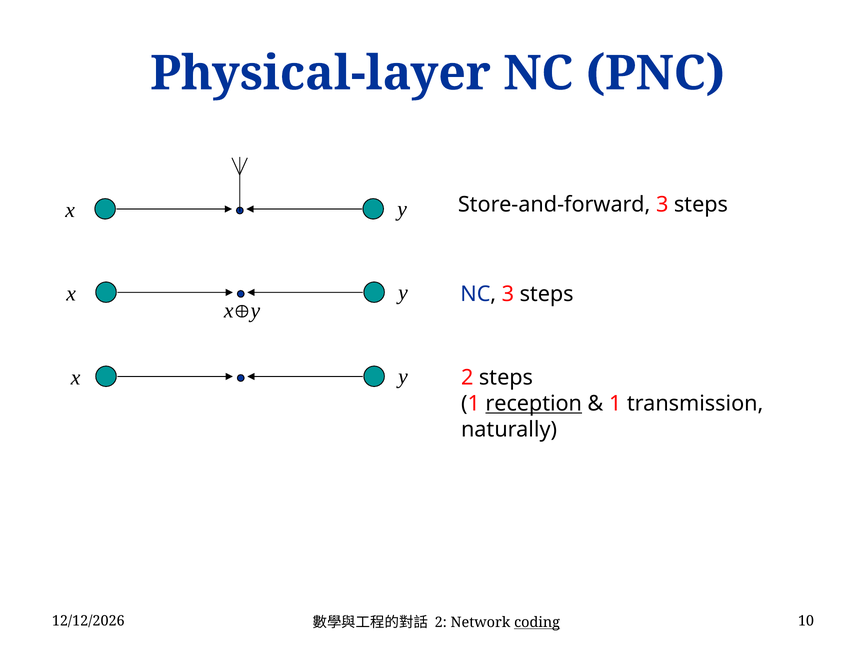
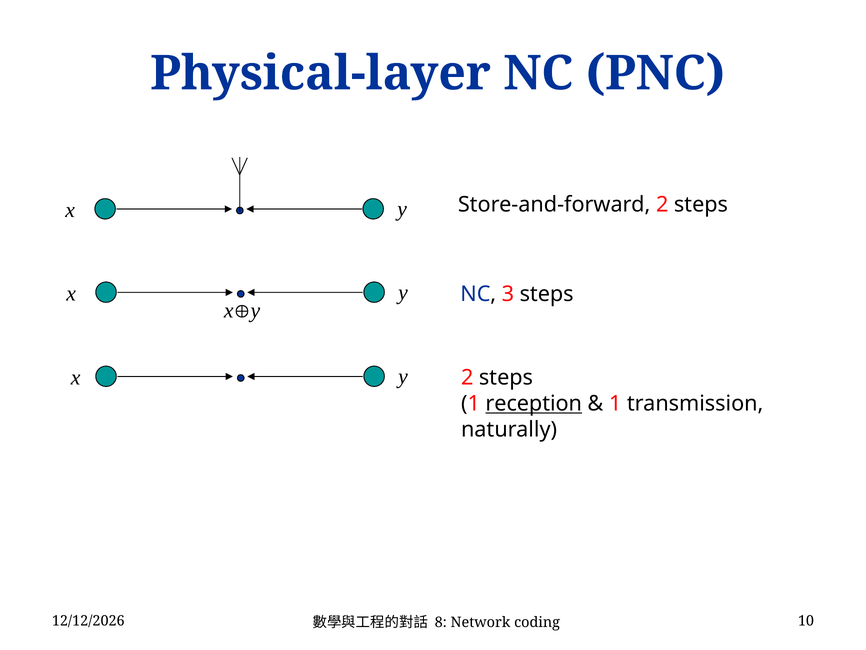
Store-and-forward 3: 3 -> 2 (662, 204)
2: 2 -> 8 (441, 622)
coding underline: present -> none (537, 622)
